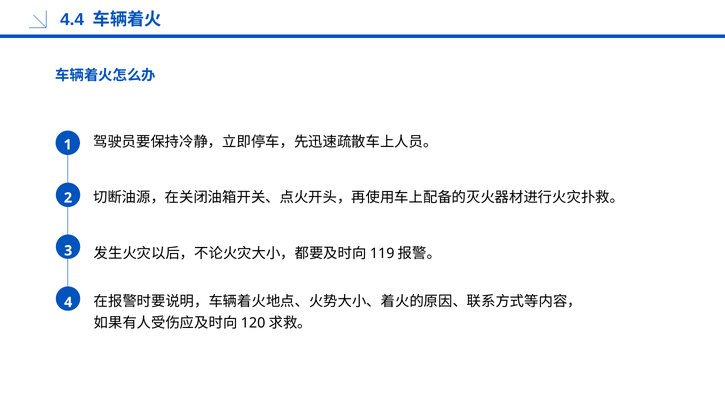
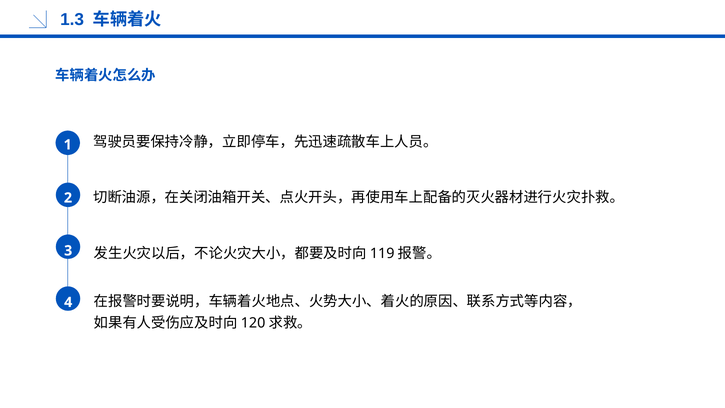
4.4: 4.4 -> 1.3 (72, 20)
